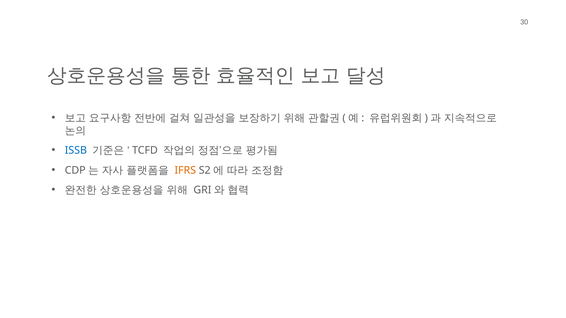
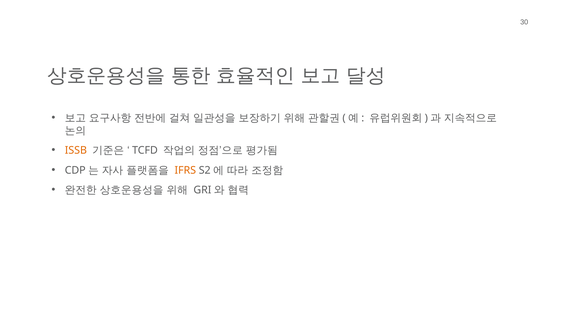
ISSB colour: blue -> orange (76, 151)
